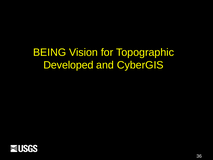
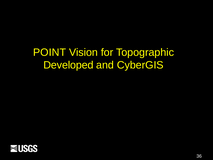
BEING: BEING -> POINT (50, 52)
